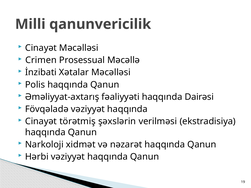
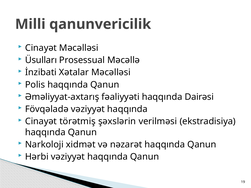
Crimen: Crimen -> Üsulları (41, 60)
